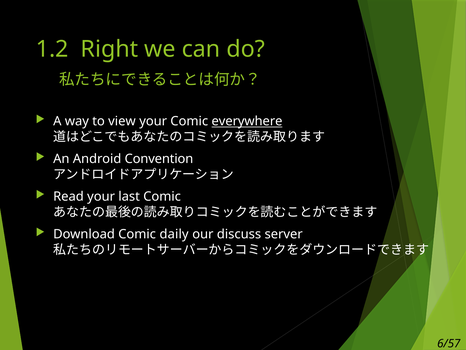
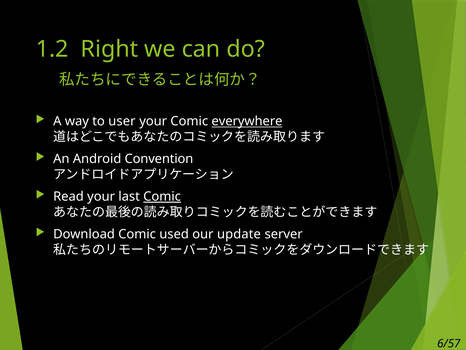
view: view -> user (122, 121)
Comic underline: none -> present (162, 196)
daily: daily -> used (174, 234)
discuss: discuss -> update (239, 234)
